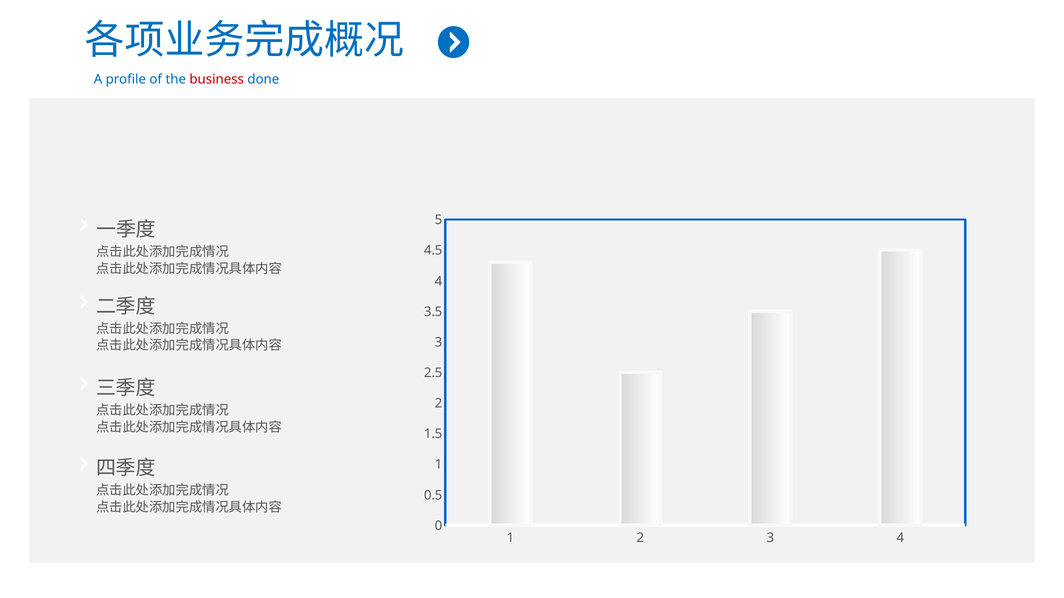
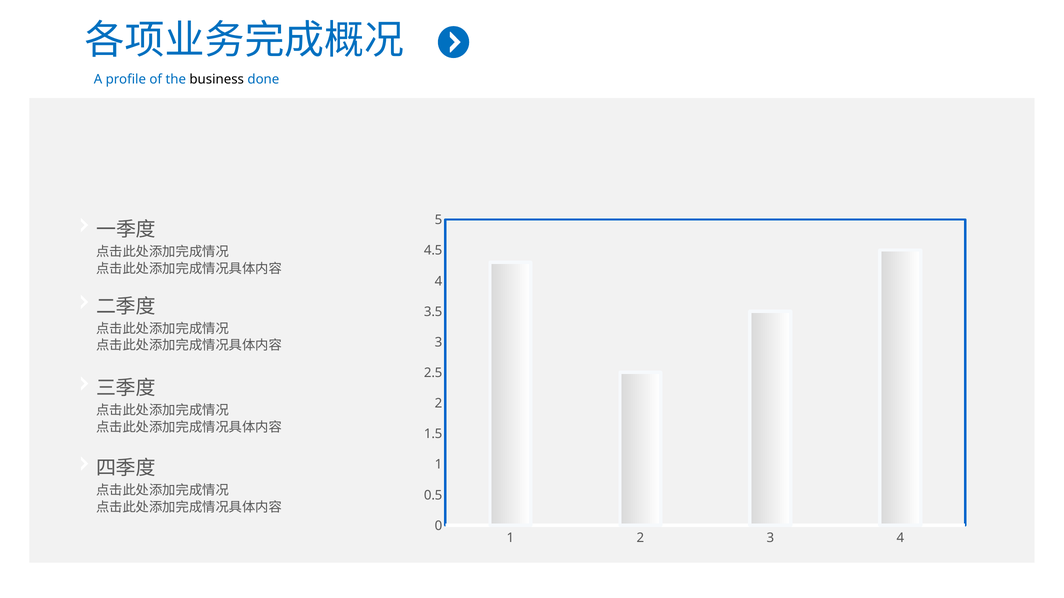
business colour: red -> black (217, 79)
